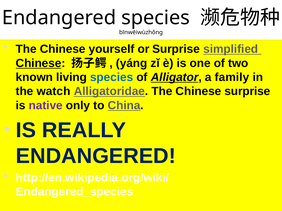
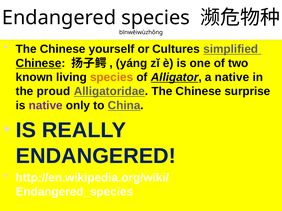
or Surprise: Surprise -> Cultures (176, 49)
species colour: blue -> orange (112, 77)
a family: family -> native (232, 77)
watch: watch -> proud (54, 92)
